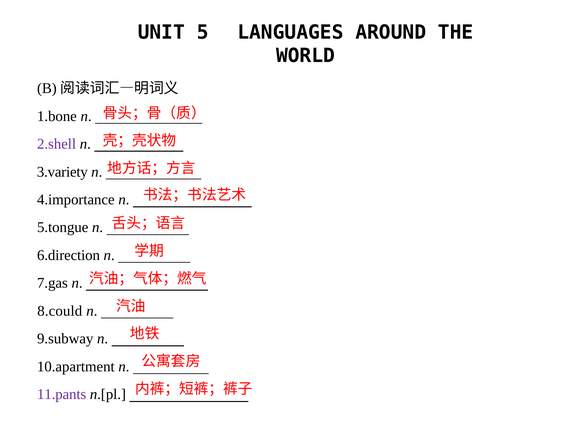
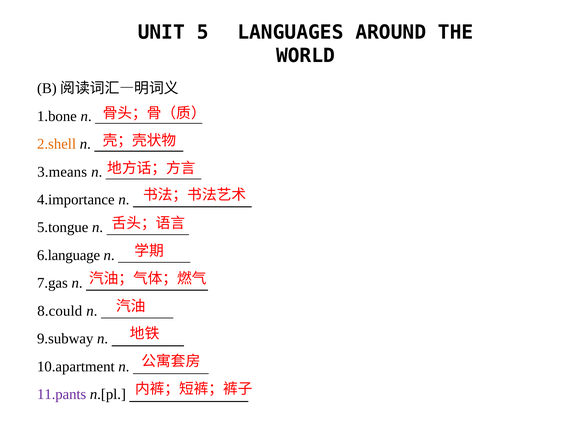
2.shell colour: purple -> orange (57, 144)
3.variety: 3.variety -> 3.means (62, 172)
6.direction: 6.direction -> 6.language (69, 255)
